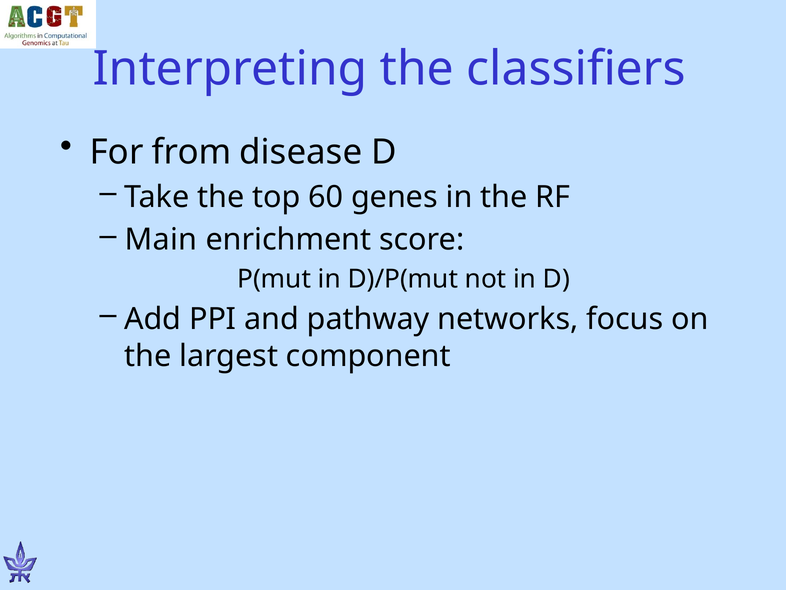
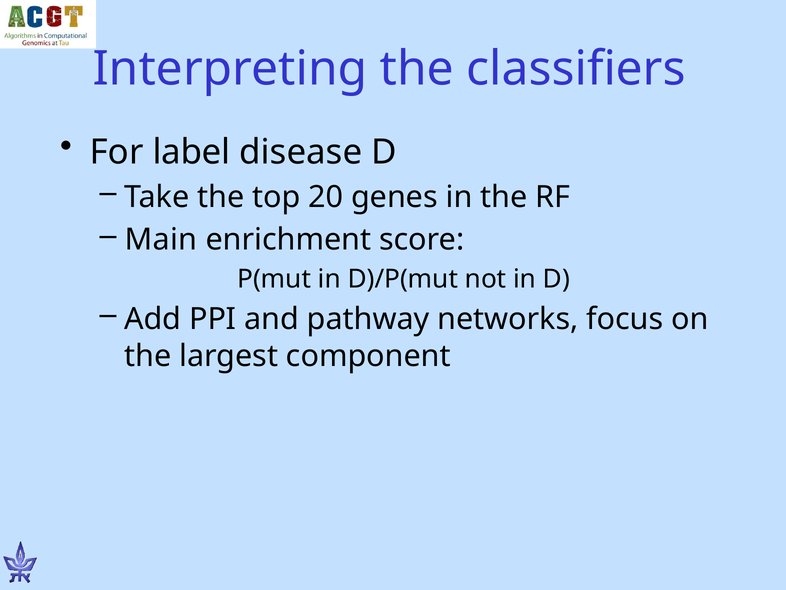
from: from -> label (192, 152)
60: 60 -> 20 (326, 197)
